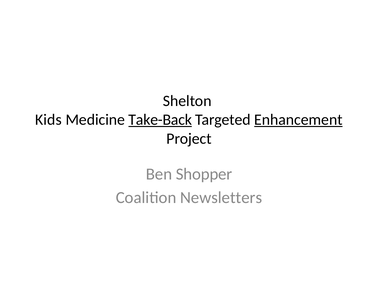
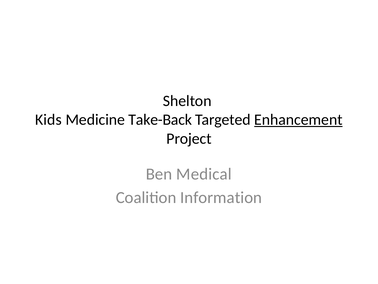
Take-Back underline: present -> none (160, 120)
Shopper: Shopper -> Medical (204, 174)
Newsletters: Newsletters -> Information (221, 197)
